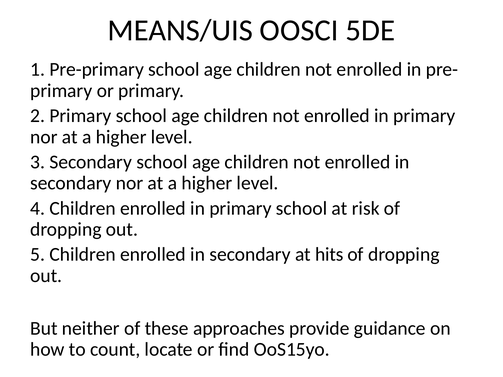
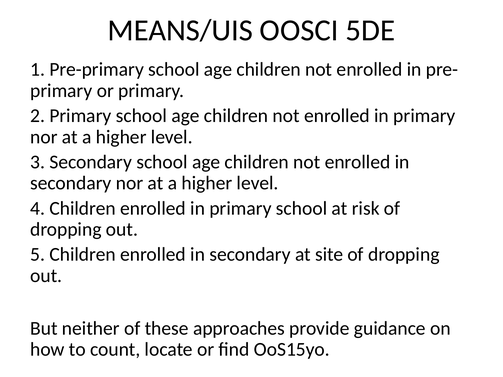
hits: hits -> site (329, 255)
